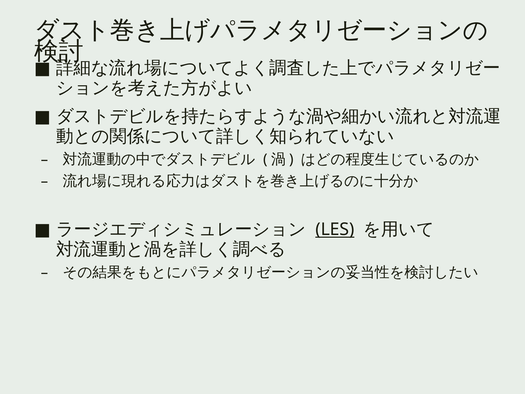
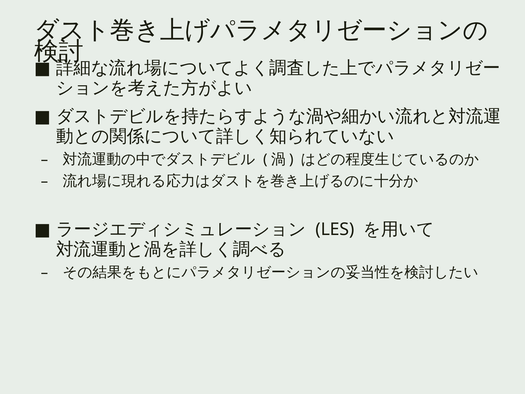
LES underline: present -> none (335, 229)
